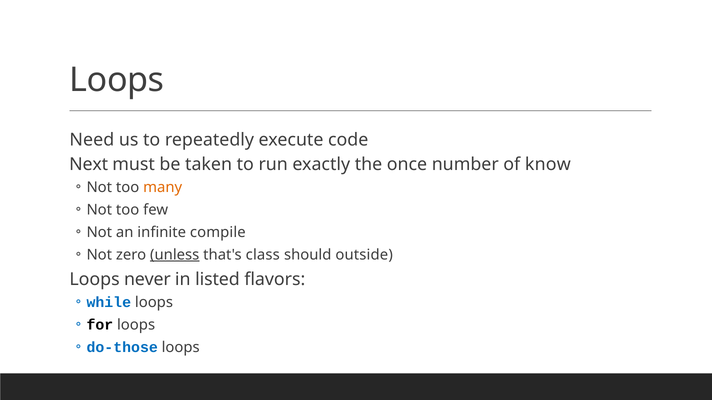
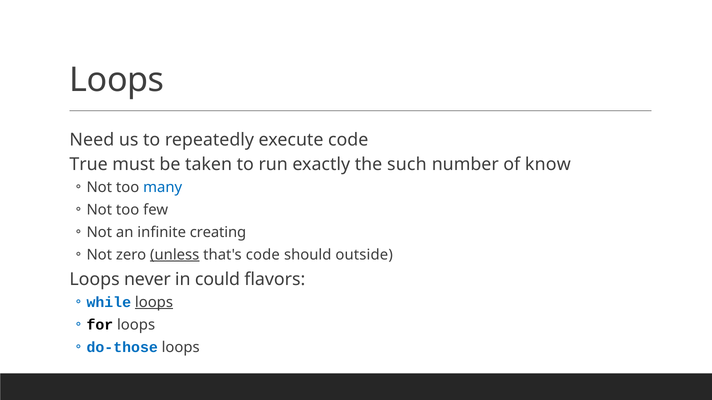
Next: Next -> True (89, 165)
once: once -> such (407, 165)
many colour: orange -> blue (163, 187)
compile: compile -> creating (218, 233)
that's class: class -> code (263, 255)
listed: listed -> could (217, 280)
loops underline: none -> present (154, 303)
